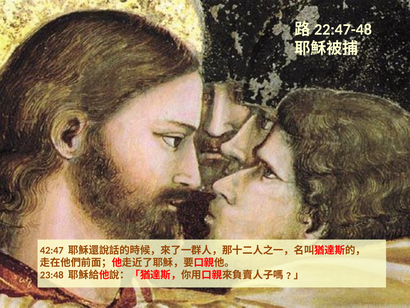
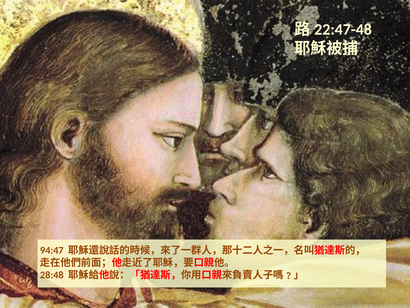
42:47: 42:47 -> 94:47 (52, 250)
23:48: 23:48 -> 28:48 (52, 275)
